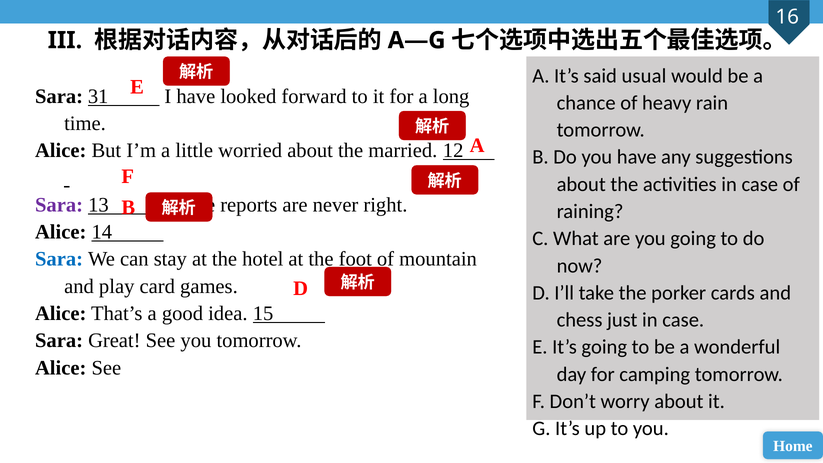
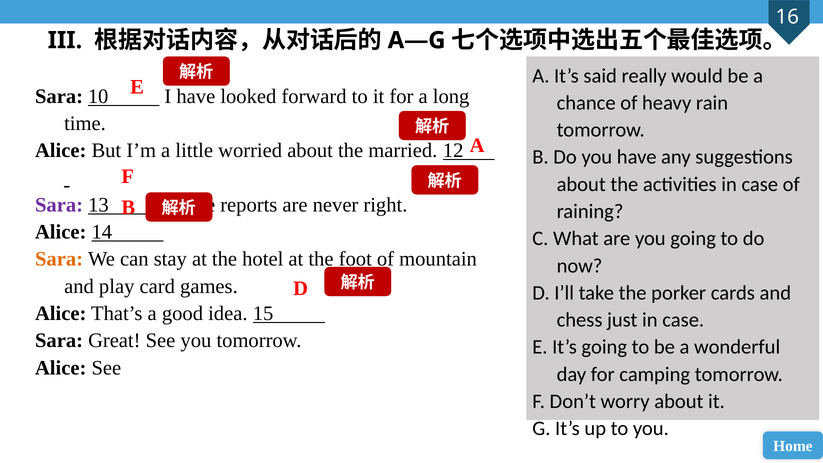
usual: usual -> really (644, 76)
31: 31 -> 10 (98, 96)
Sara colour: blue -> orange (59, 259)
